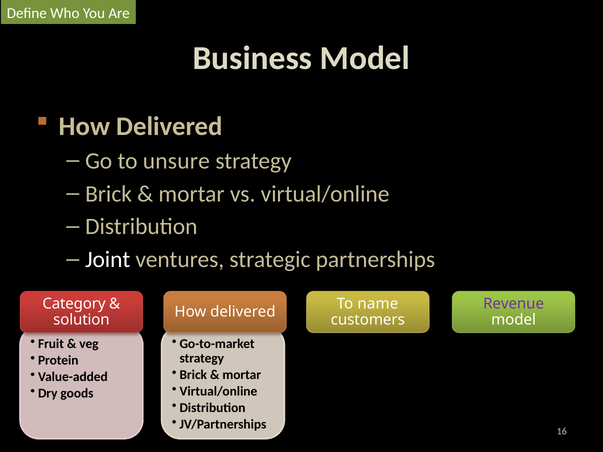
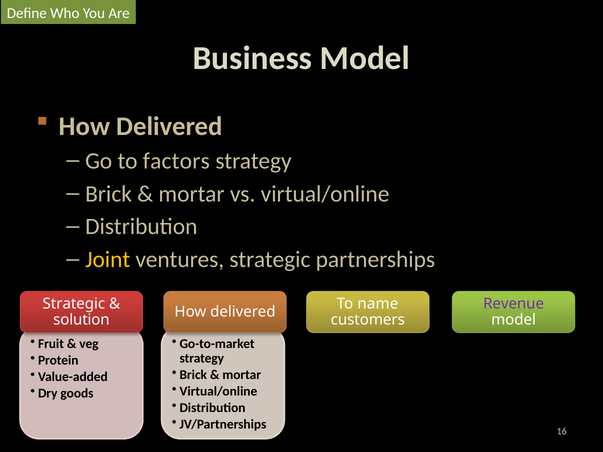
unsure: unsure -> factors (176, 161)
Joint colour: white -> yellow (108, 260)
Category: Category -> Strategic (74, 304)
